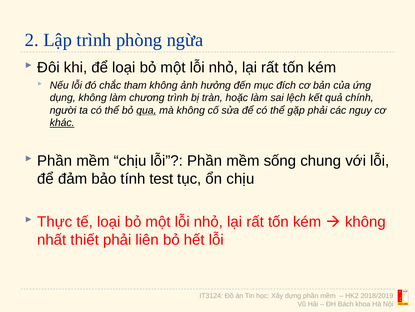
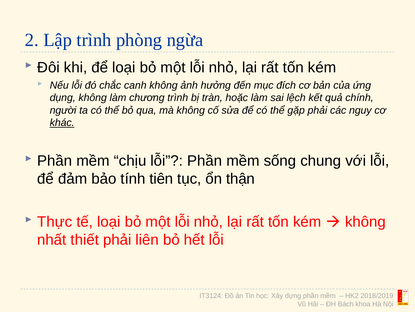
tham: tham -> canh (135, 85)
qua underline: present -> none (146, 110)
test: test -> tiên (161, 178)
ổn chịu: chịu -> thận (241, 178)
